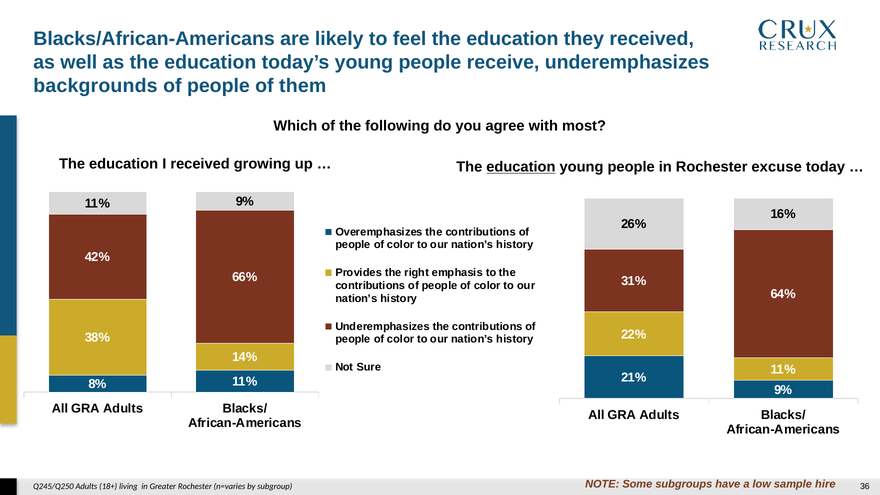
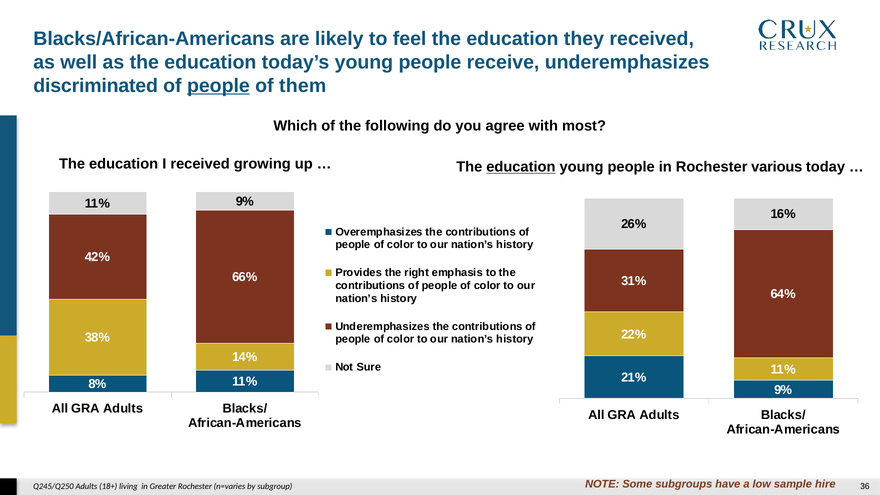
backgrounds: backgrounds -> discriminated (96, 86)
people underline: none -> present (218, 86)
excuse: excuse -> various (777, 167)
